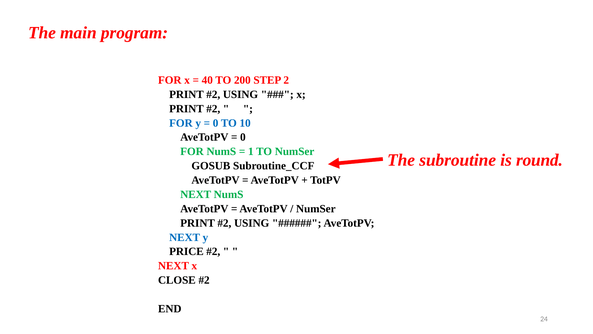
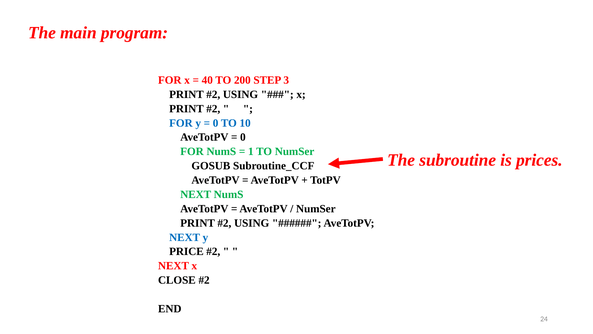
2: 2 -> 3 (286, 80)
round: round -> prices (539, 160)
